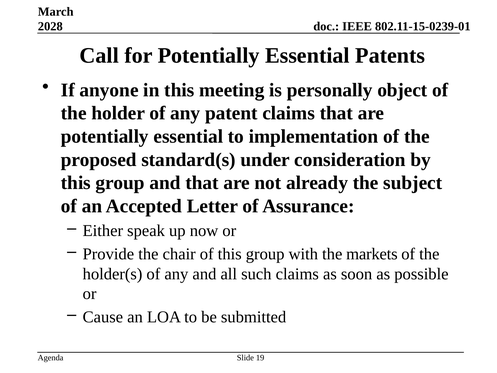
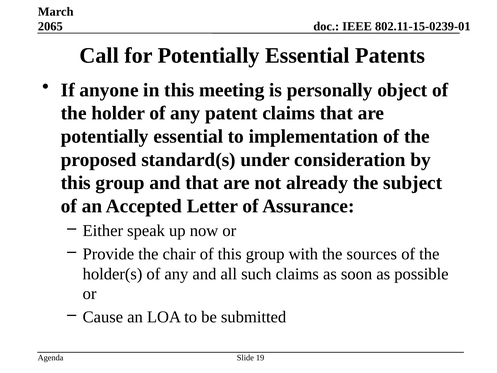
2028: 2028 -> 2065 (50, 27)
markets: markets -> sources (372, 254)
